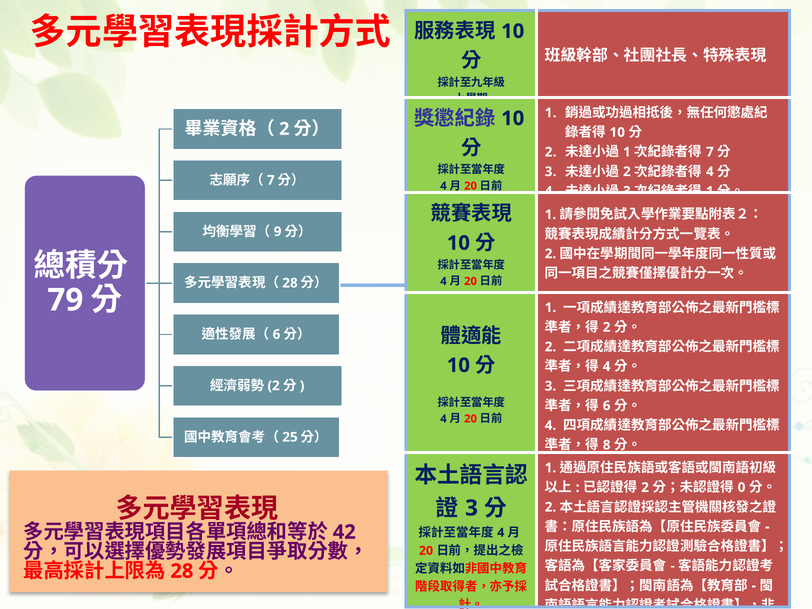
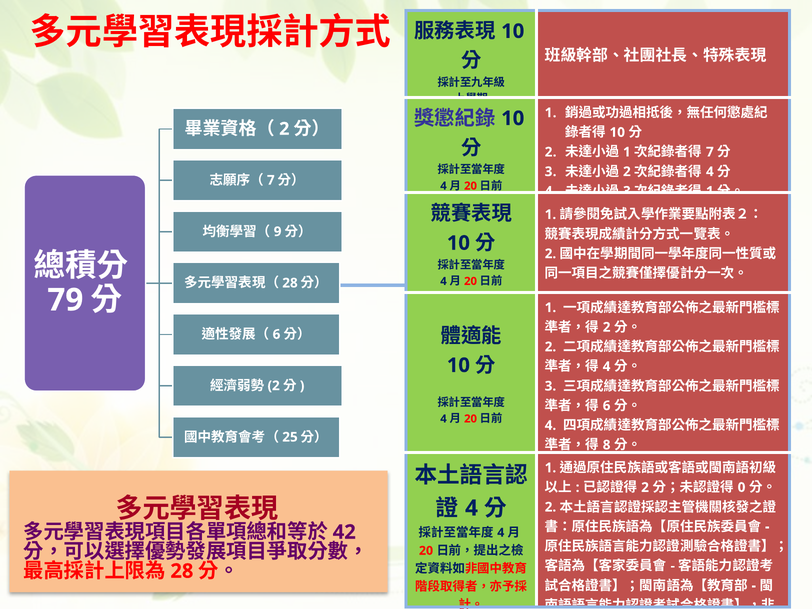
3: 3 -> 4 (472, 508)
